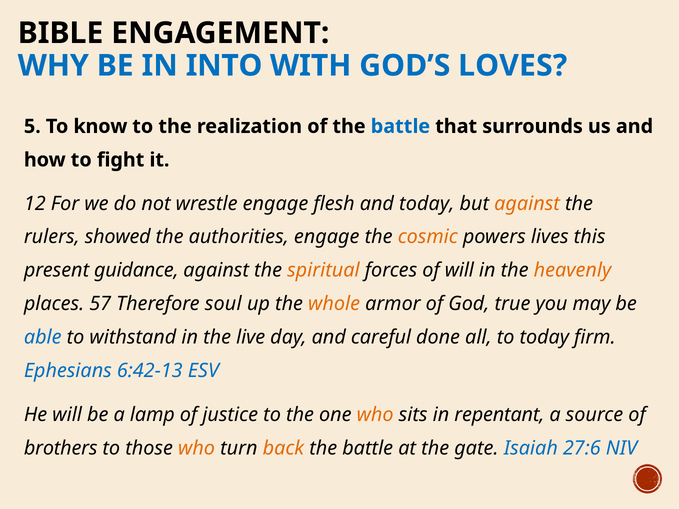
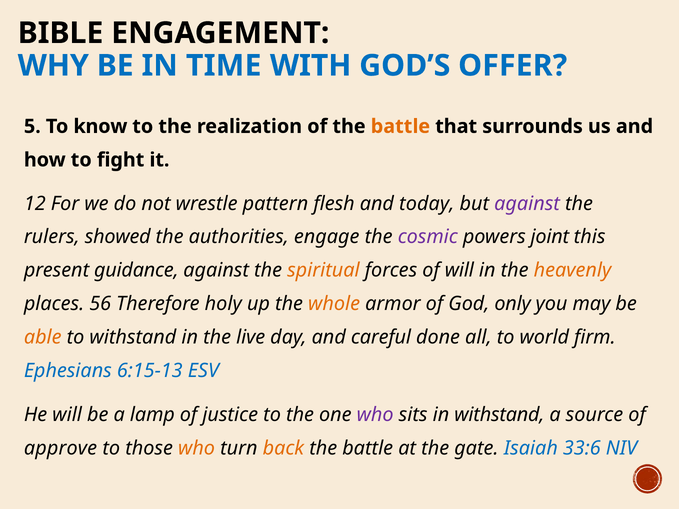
INTO: INTO -> TIME (224, 66)
LOVES: LOVES -> OFFER (513, 66)
battle colour: blue -> orange (400, 126)
wrestle engage: engage -> pattern (275, 204)
against colour: orange -> purple (527, 204)
cosmic colour: orange -> purple (428, 237)
lives: lives -> joint (550, 237)
57: 57 -> 56 (100, 304)
soul: soul -> holy (223, 304)
true: true -> only (513, 304)
able colour: blue -> orange (43, 338)
to today: today -> world (544, 338)
6:42-13: 6:42-13 -> 6:15-13 (150, 371)
who colour: orange -> purple (375, 415)
in repentant: repentant -> withstand (499, 415)
brothers: brothers -> approve (61, 448)
27:6: 27:6 -> 33:6 (582, 448)
